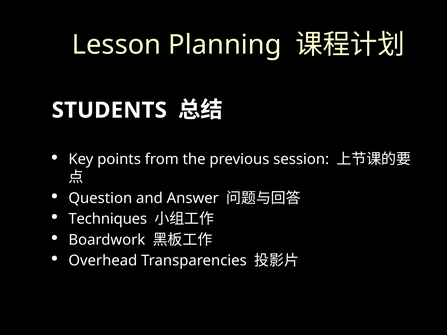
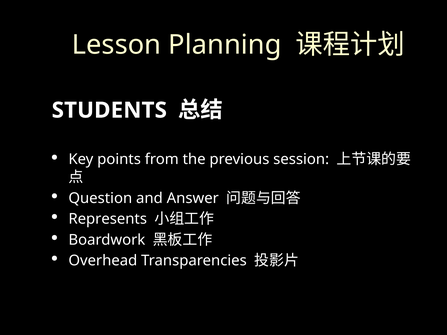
Techniques: Techniques -> Represents (108, 219)
